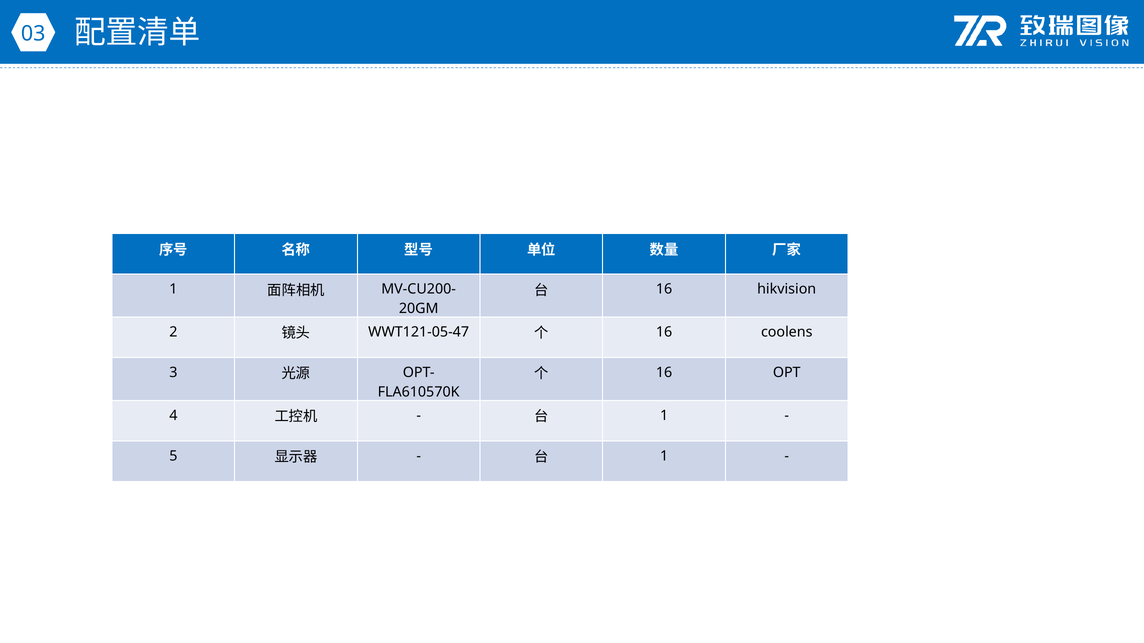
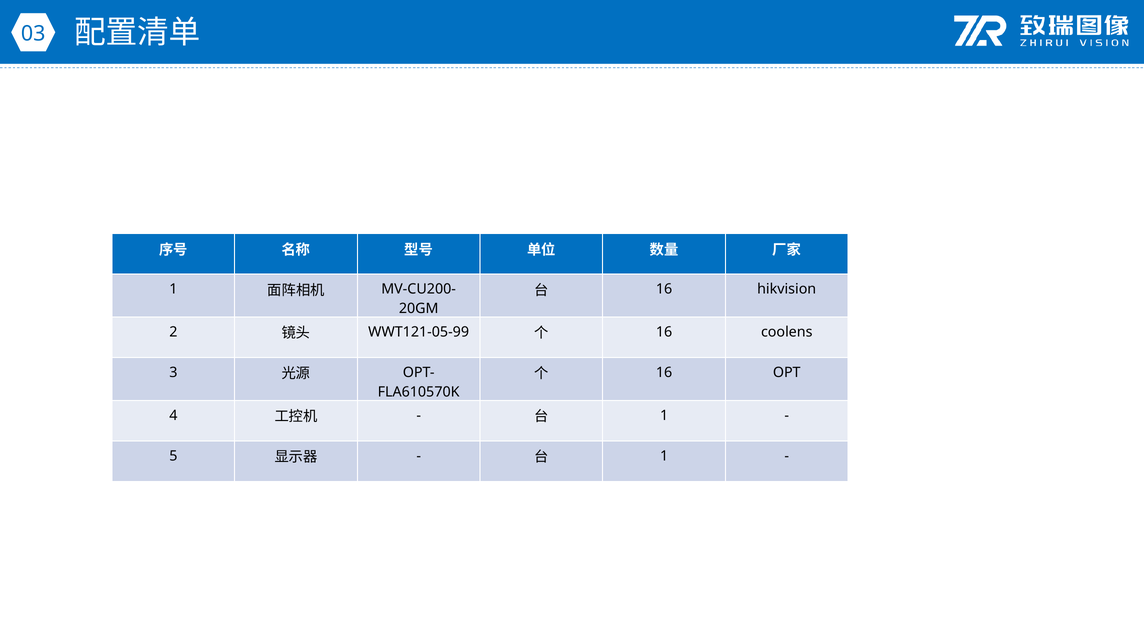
WWT121-05-47: WWT121-05-47 -> WWT121-05-99 (419, 332)
